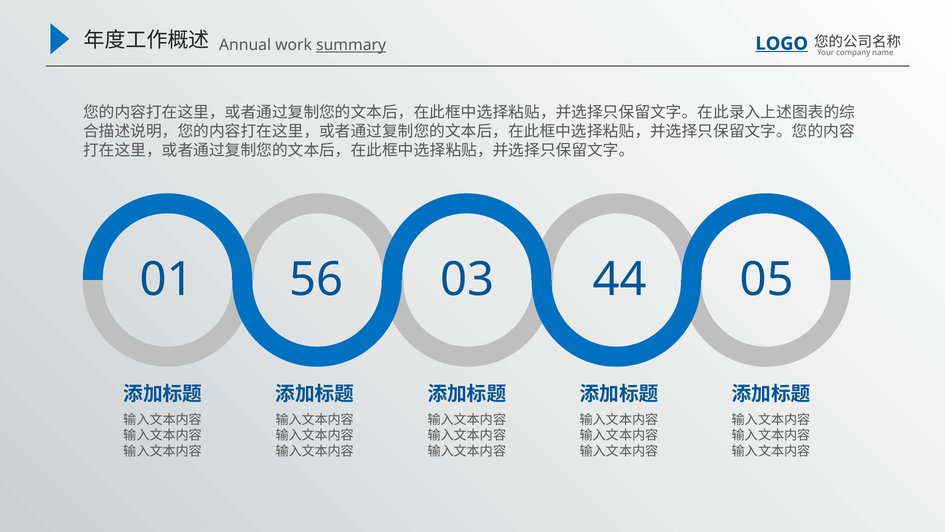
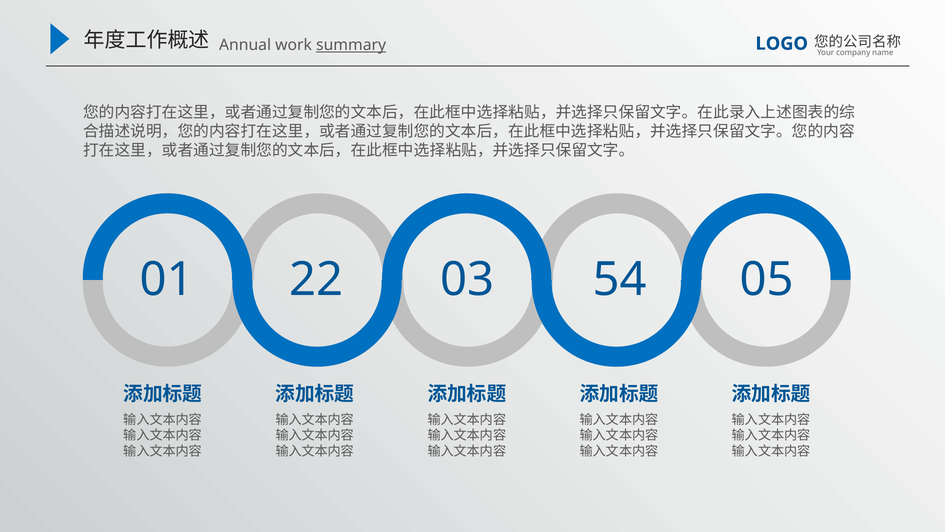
LOGO underline: present -> none (782, 44)
56: 56 -> 22 (316, 279)
44: 44 -> 54 (620, 279)
